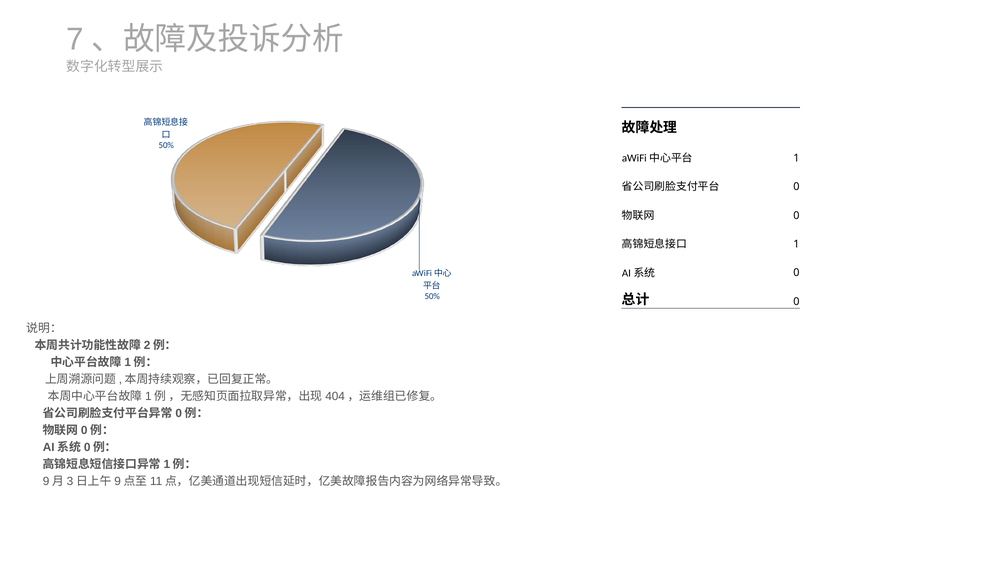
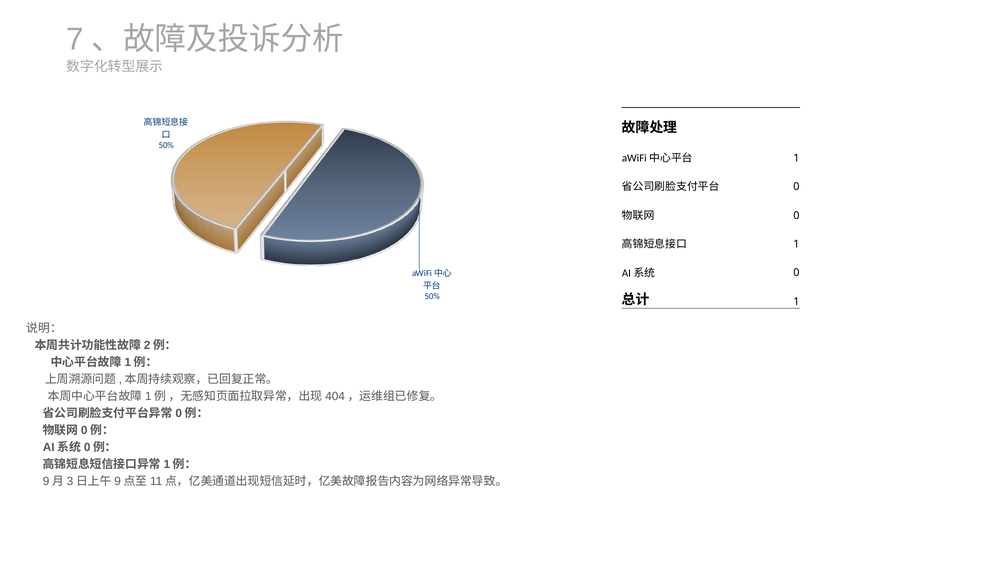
0: 0 -> 1 (796, 301)
